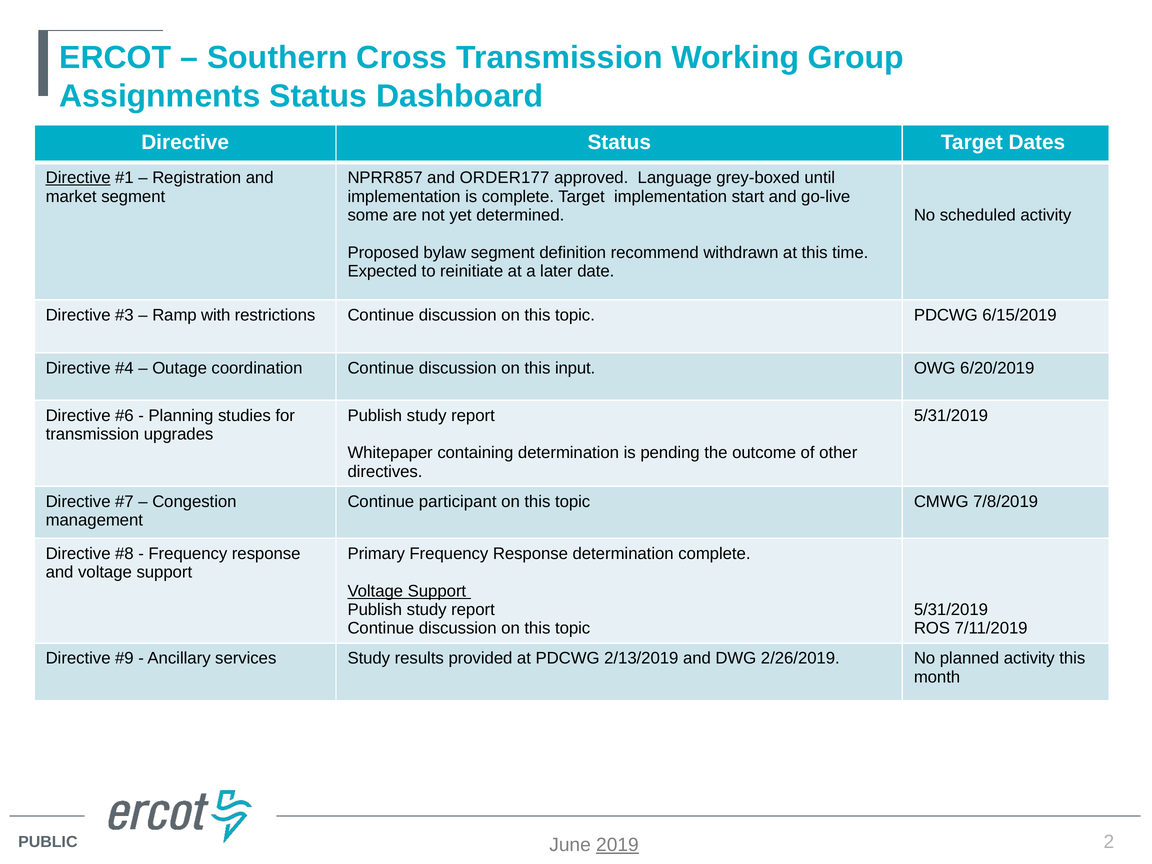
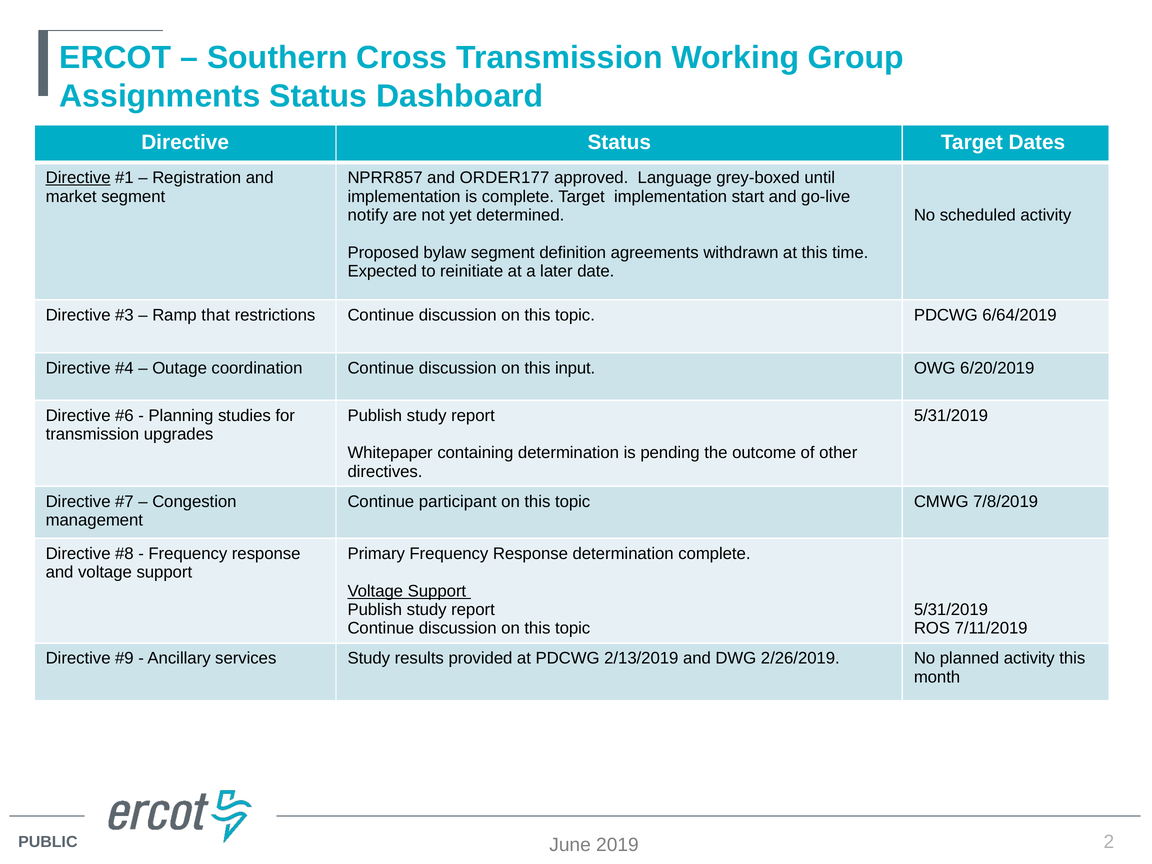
some: some -> notify (368, 215)
recommend: recommend -> agreements (655, 252)
with: with -> that (216, 315)
6/15/2019: 6/15/2019 -> 6/64/2019 (1020, 315)
2019 underline: present -> none (617, 845)
